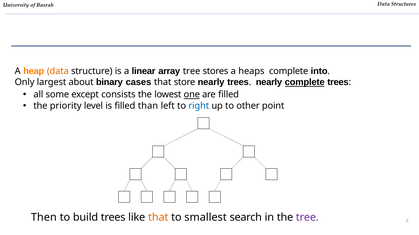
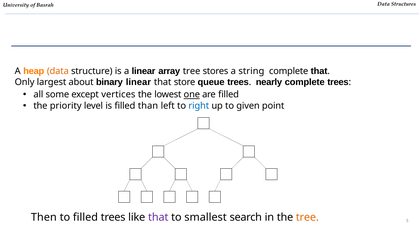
heaps: heaps -> string (251, 71)
complete into: into -> that (319, 71)
binary cases: cases -> linear (138, 83)
store nearly: nearly -> queue (211, 83)
complete underline: present -> none (305, 83)
consists: consists -> vertices (118, 95)
other: other -> given (248, 106)
to build: build -> filled (85, 218)
that colour: orange -> purple (158, 218)
tree colour: purple -> orange (307, 218)
